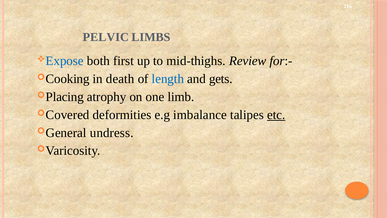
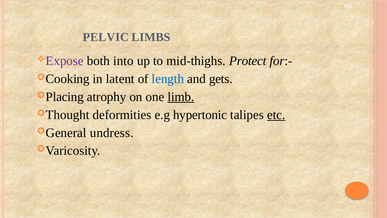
Expose colour: blue -> purple (65, 61)
first: first -> into (123, 61)
Review: Review -> Protect (248, 61)
death: death -> latent (120, 79)
limb underline: none -> present (181, 97)
Covered: Covered -> Thought (68, 115)
imbalance: imbalance -> hypertonic (200, 115)
